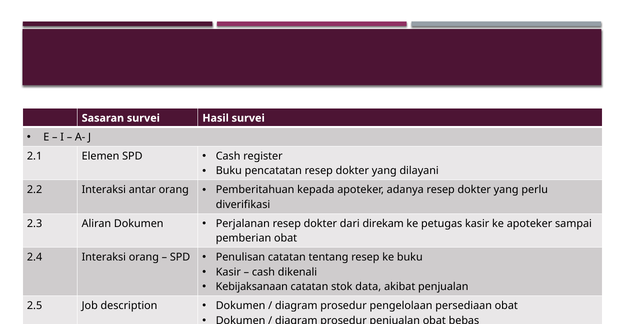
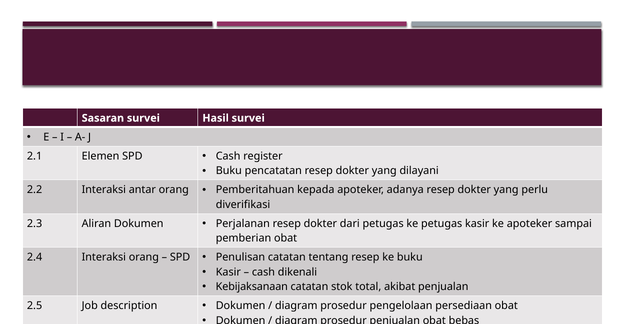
dari direkam: direkam -> petugas (383, 224)
data: data -> total (368, 287)
